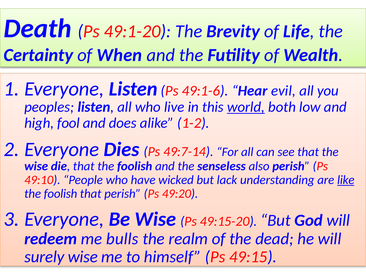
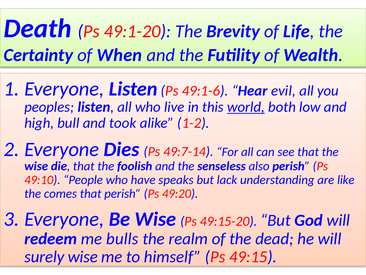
fool: fool -> bull (68, 123)
does: does -> took (123, 123)
wicked: wicked -> speaks (176, 180)
like underline: present -> none (346, 180)
foolish: foolish -> comes (60, 193)
